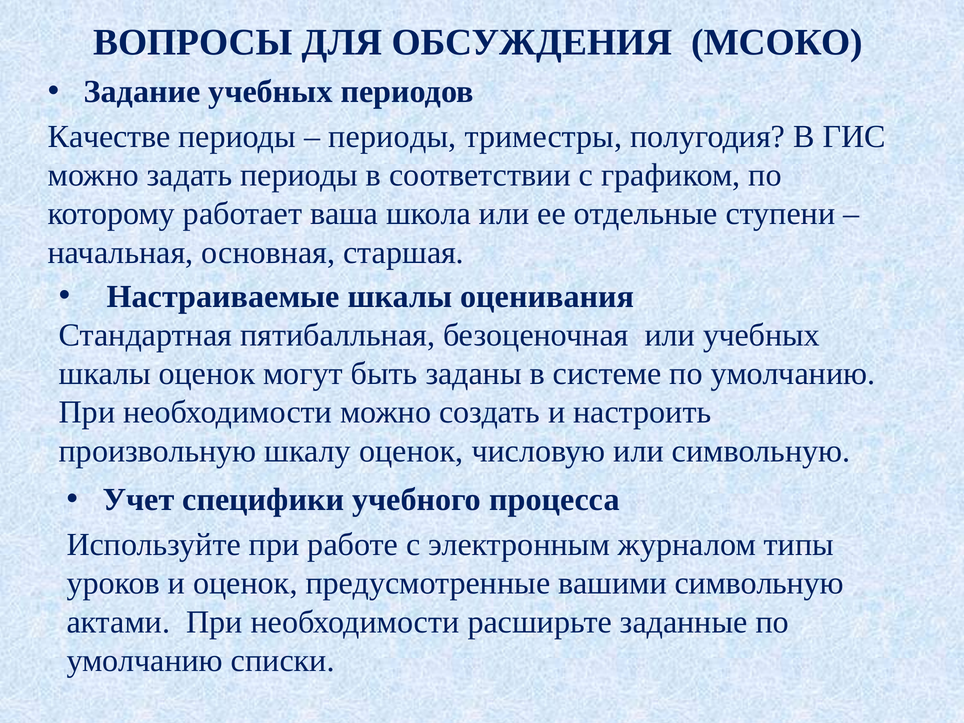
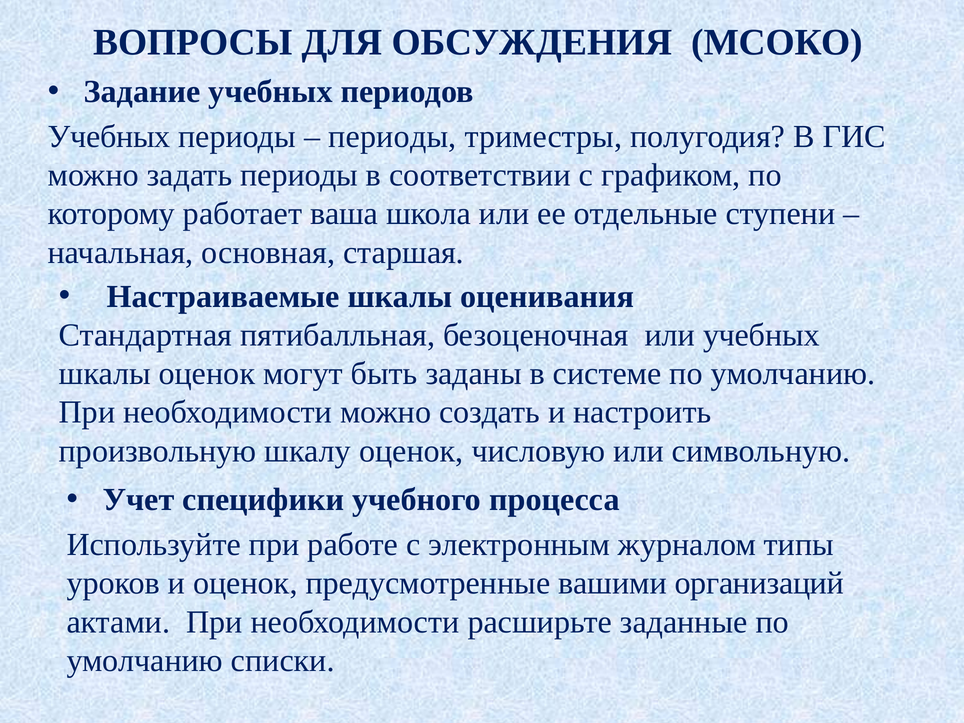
Качестве: Качестве -> Учебных (109, 137)
вашими символьную: символьную -> организаций (759, 583)
